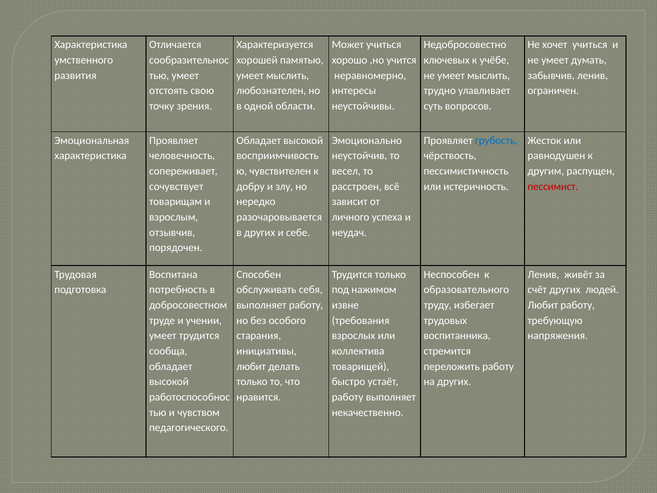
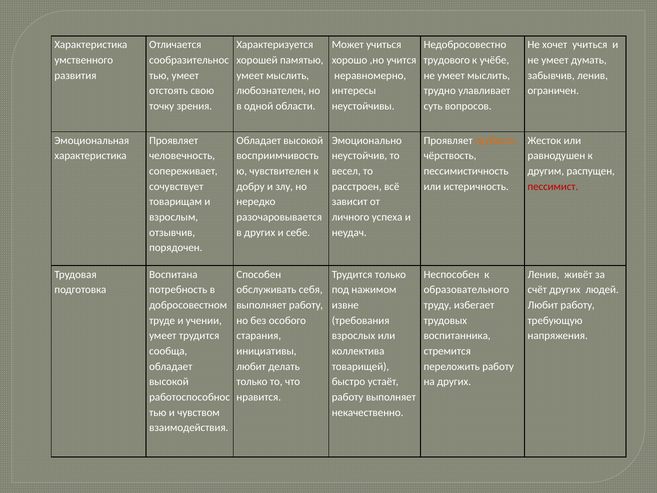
ключевых: ключевых -> трудового (447, 60)
грубость colour: blue -> orange (496, 140)
педагогического: педагогического -> взаимодействия (189, 428)
